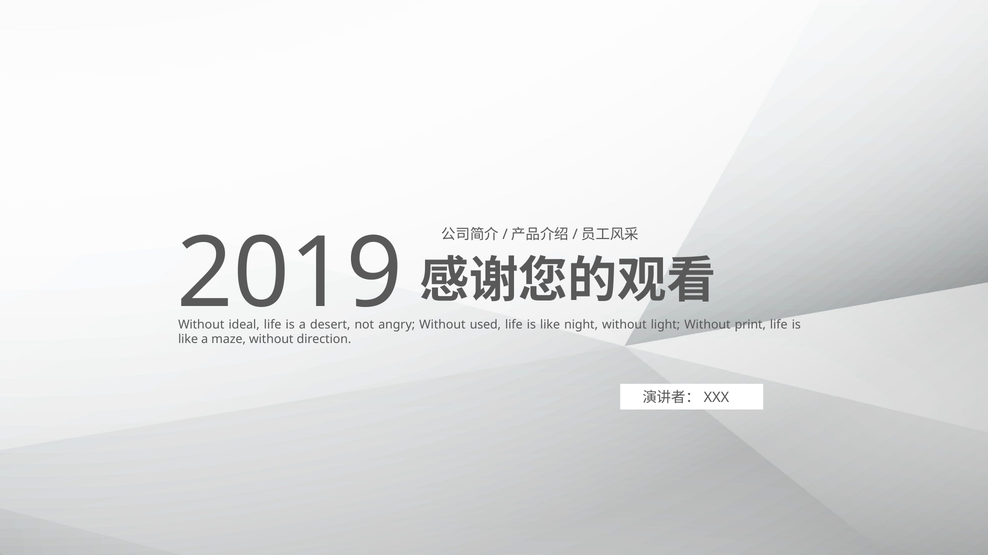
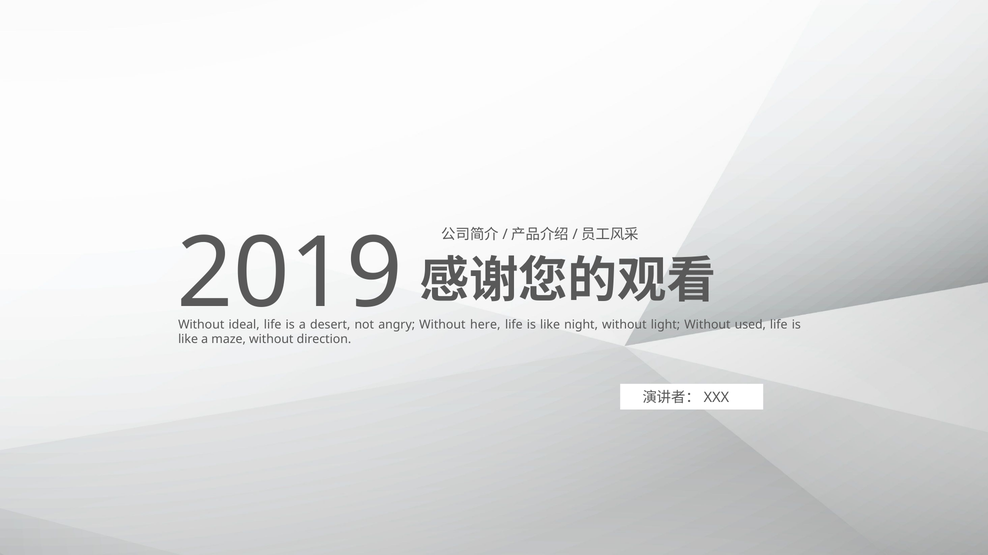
used: used -> here (485, 325)
print: print -> used (750, 325)
